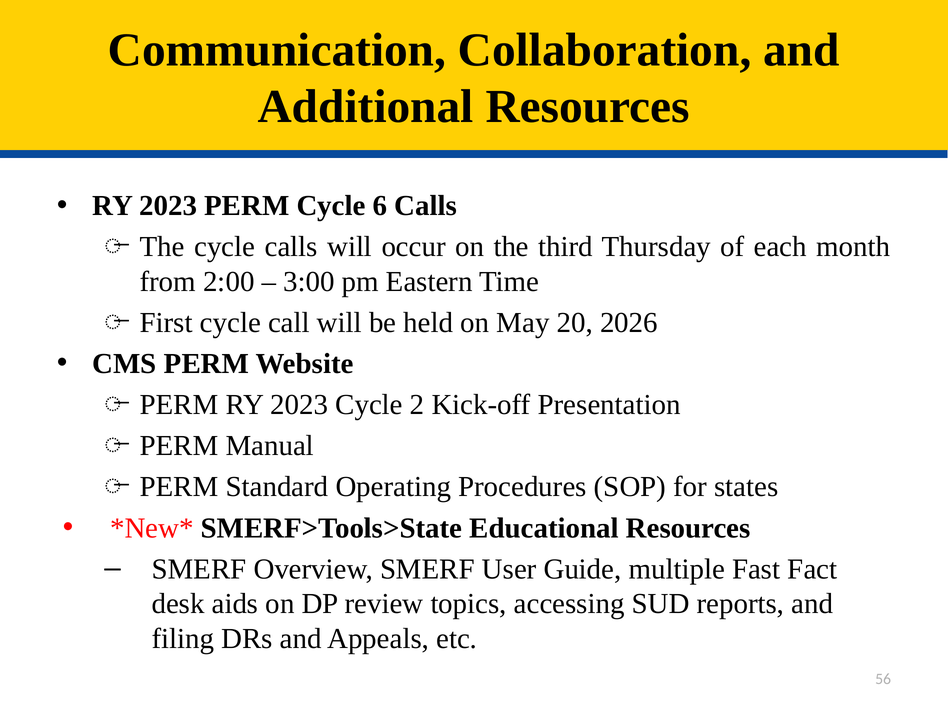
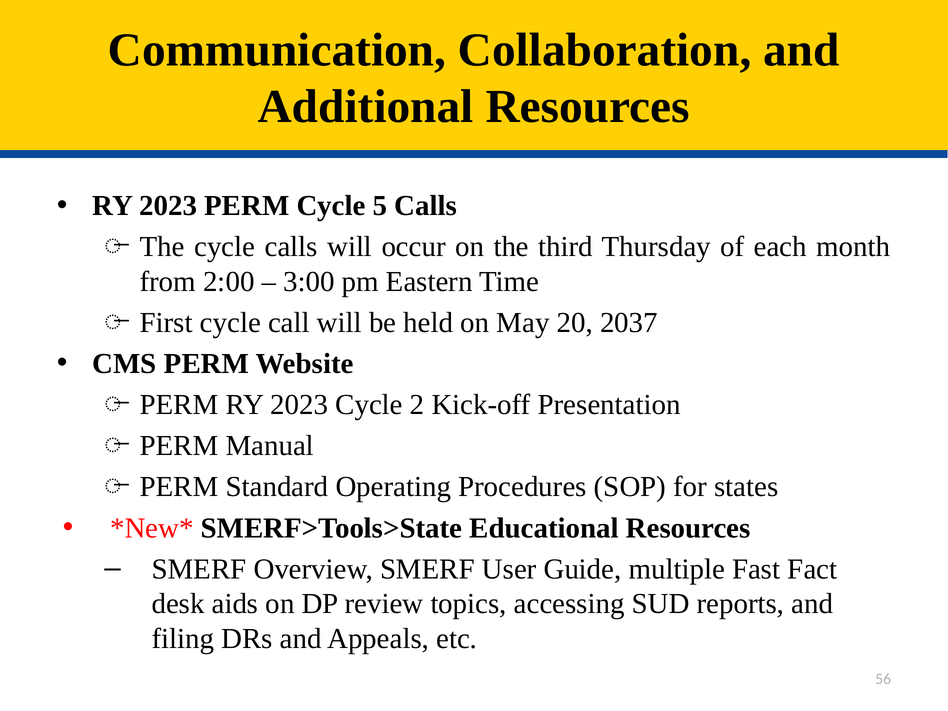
6: 6 -> 5 (380, 206)
2026: 2026 -> 2037 (629, 323)
